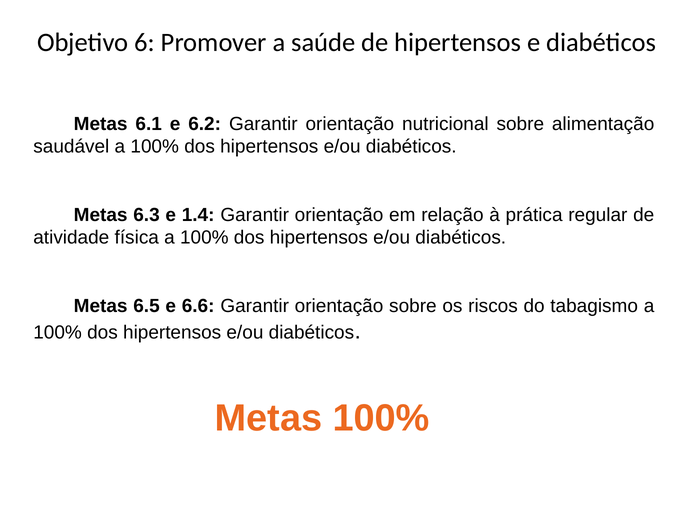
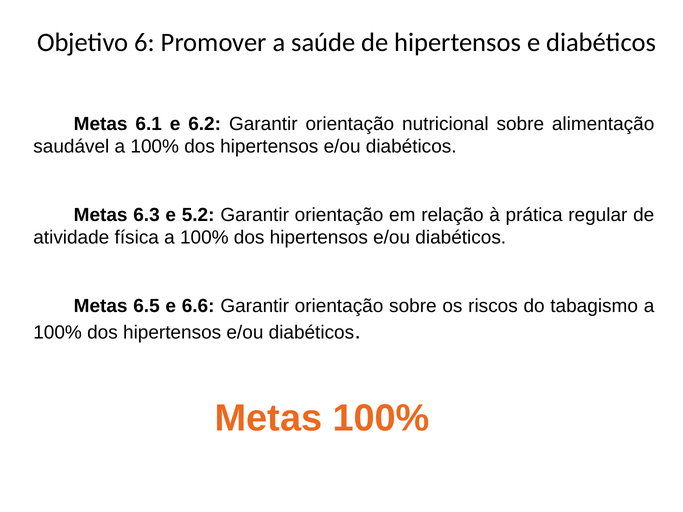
1.4: 1.4 -> 5.2 (198, 215)
